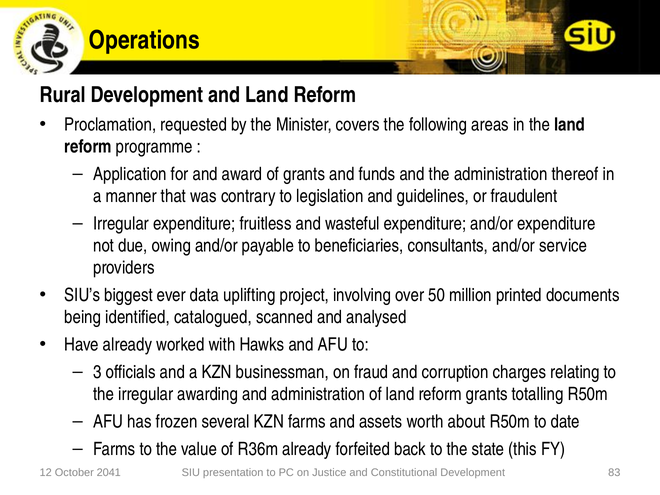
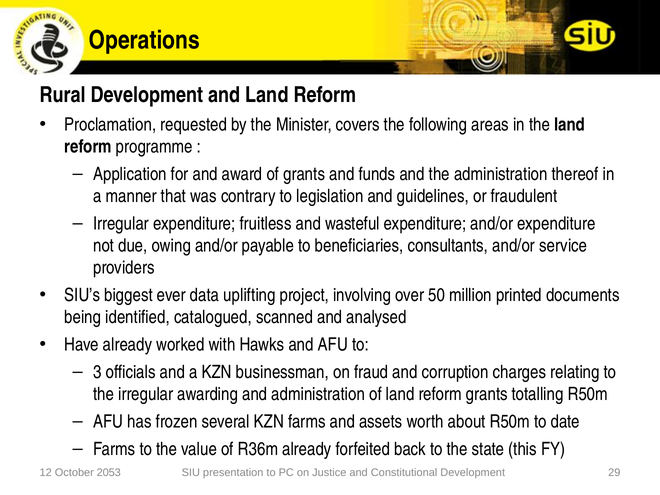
2041: 2041 -> 2053 (109, 473)
83: 83 -> 29 (614, 473)
